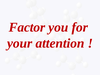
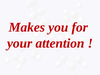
Factor: Factor -> Makes (27, 27)
